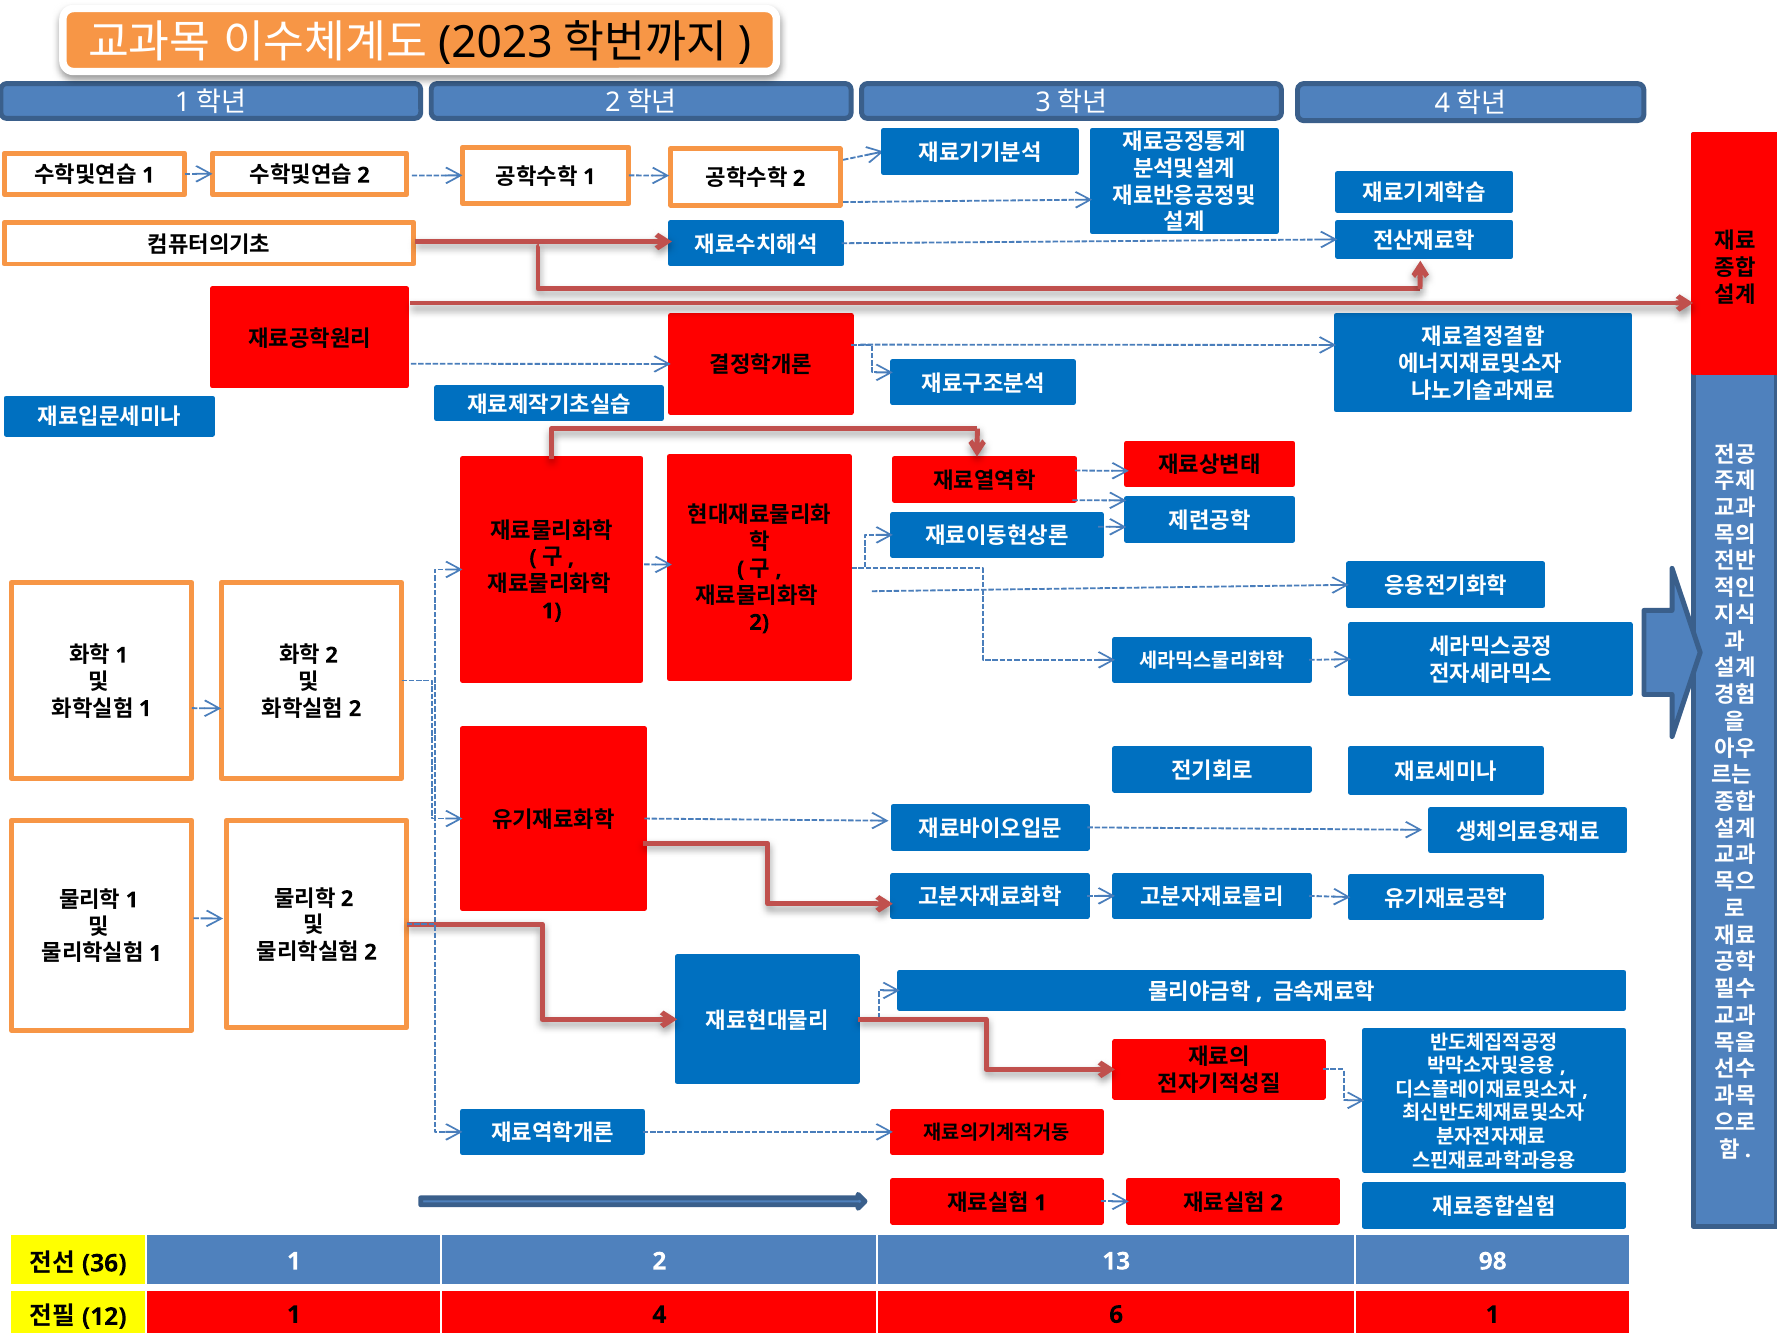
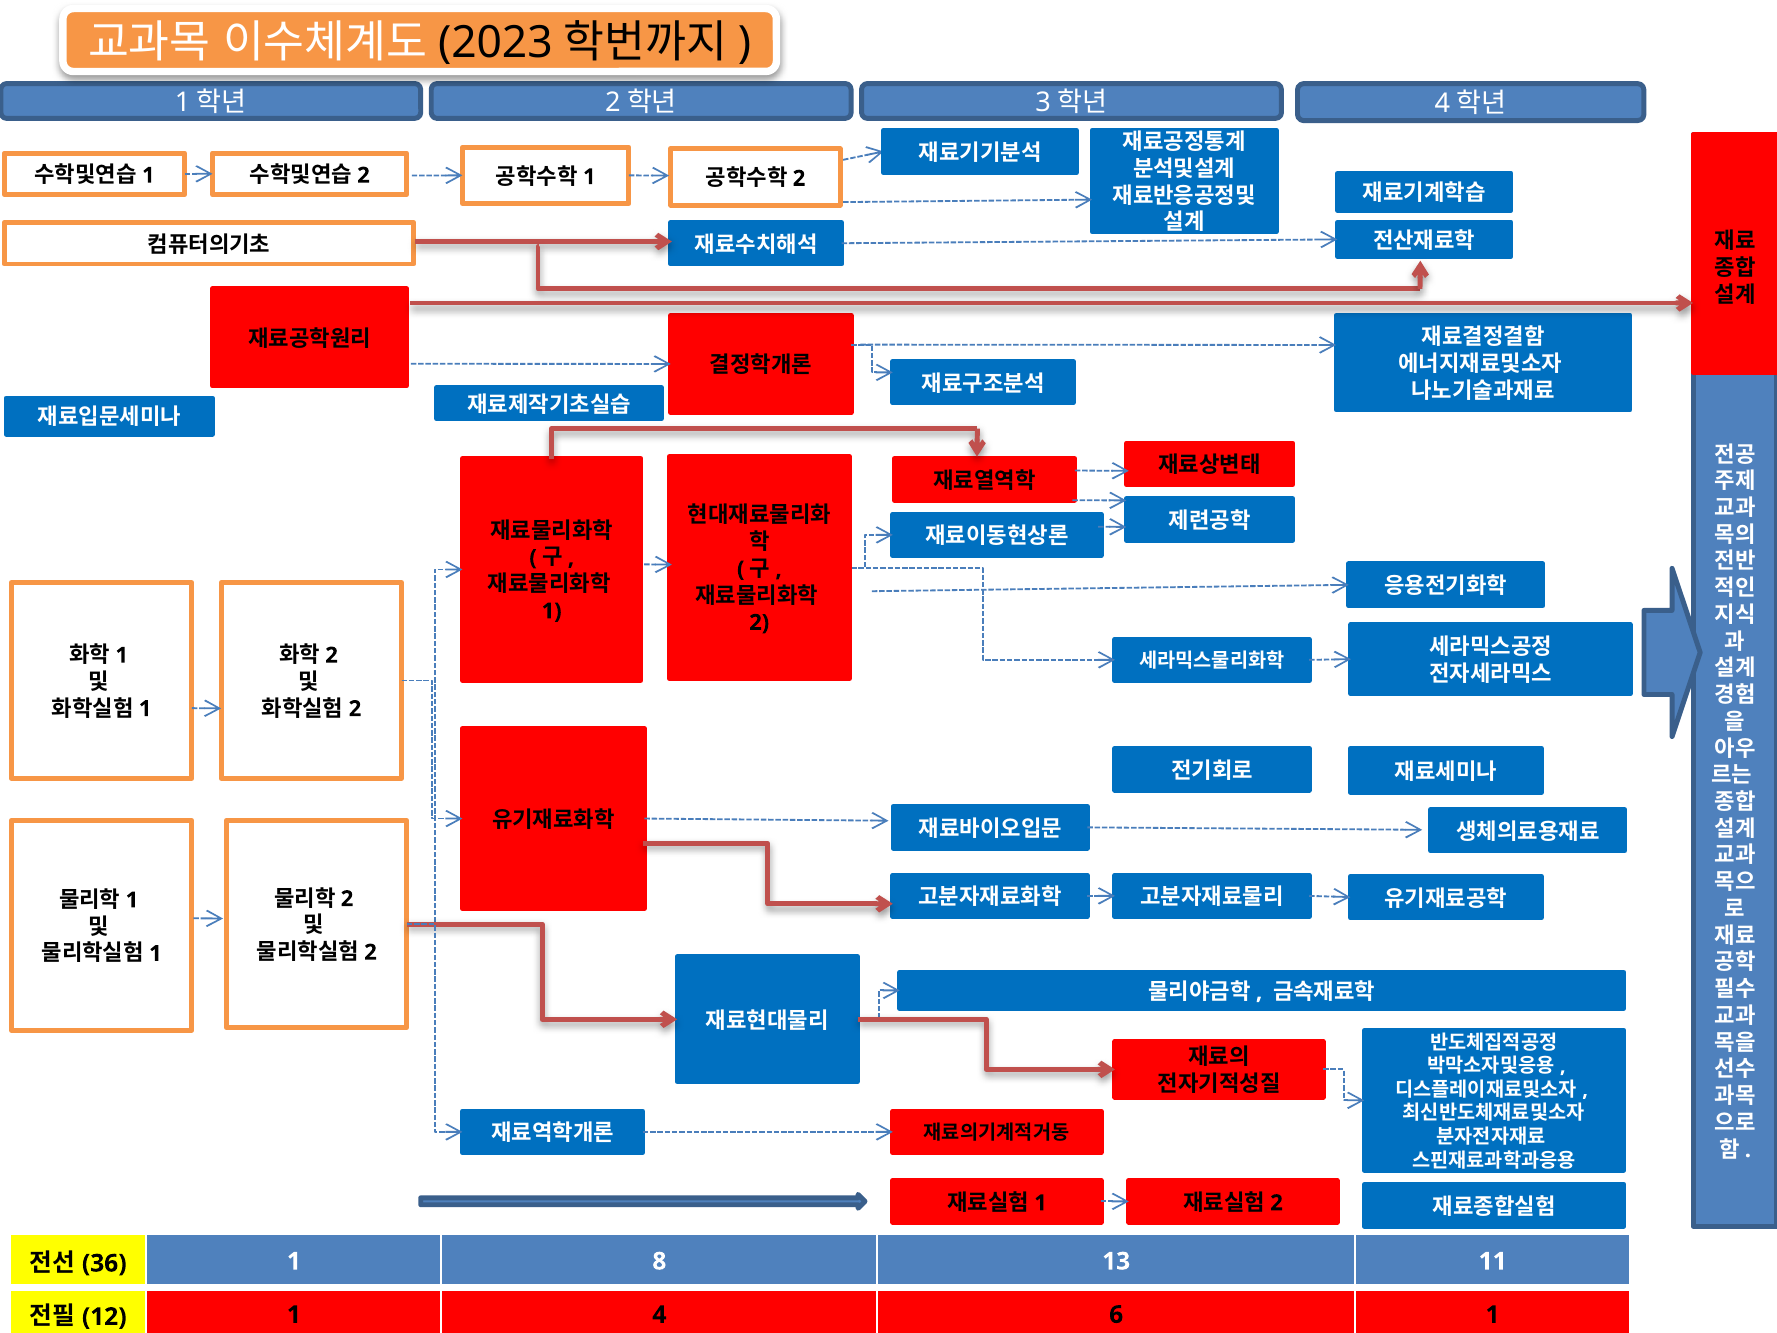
1 2: 2 -> 8 (659, 1261)
98: 98 -> 11 (1493, 1261)
